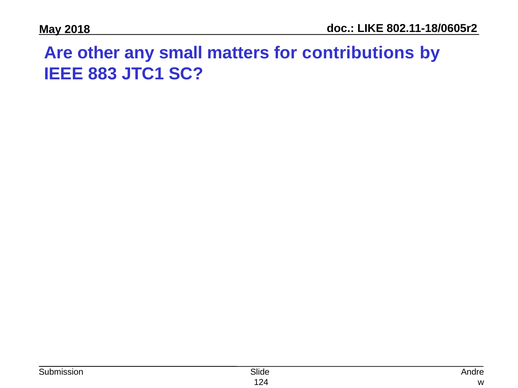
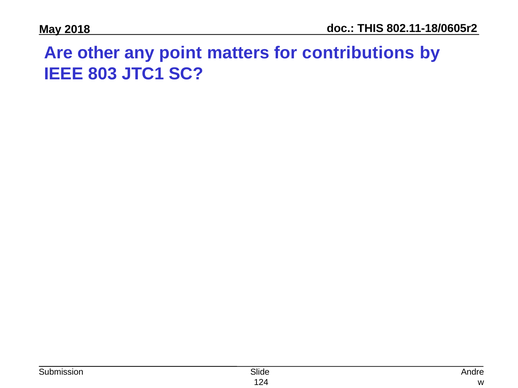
LIKE: LIKE -> THIS (370, 28)
small: small -> point (181, 53)
883: 883 -> 803 (103, 74)
